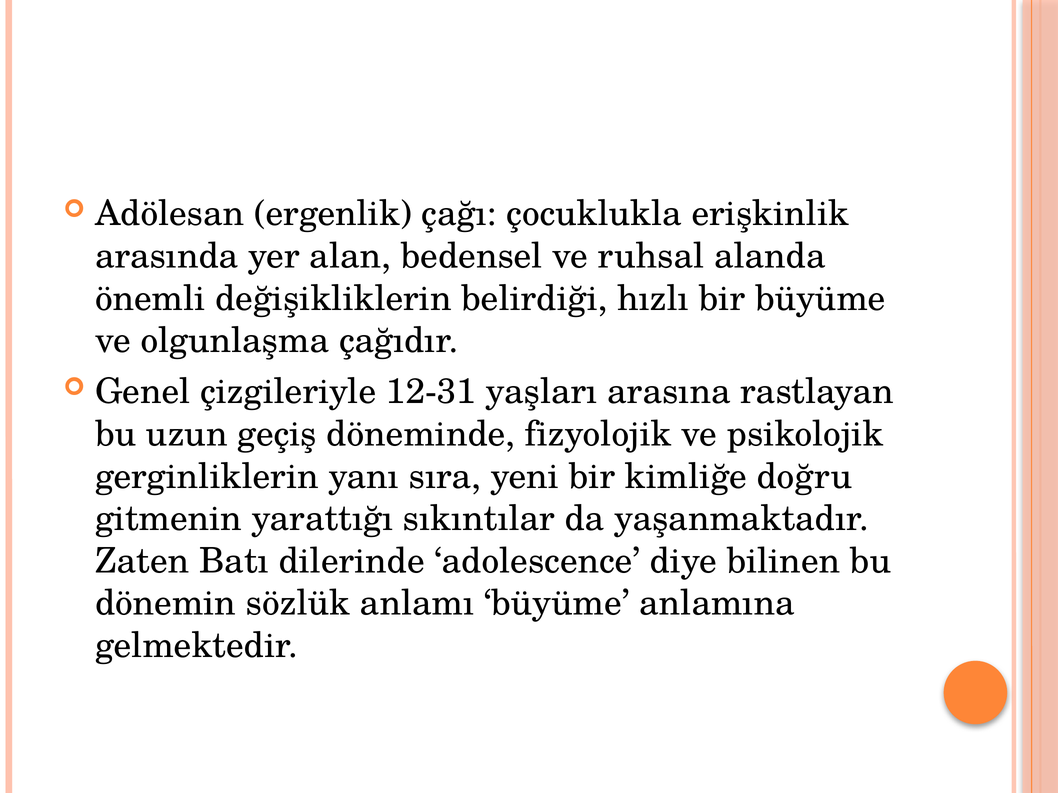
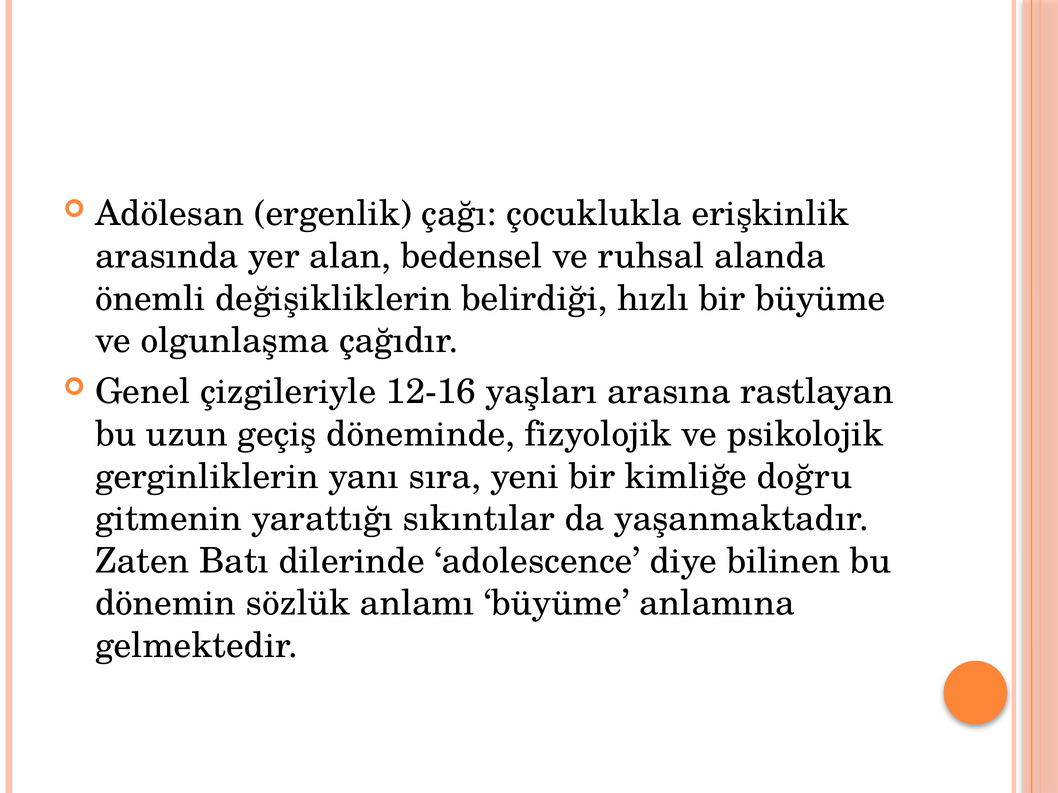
12-31: 12-31 -> 12-16 (431, 392)
